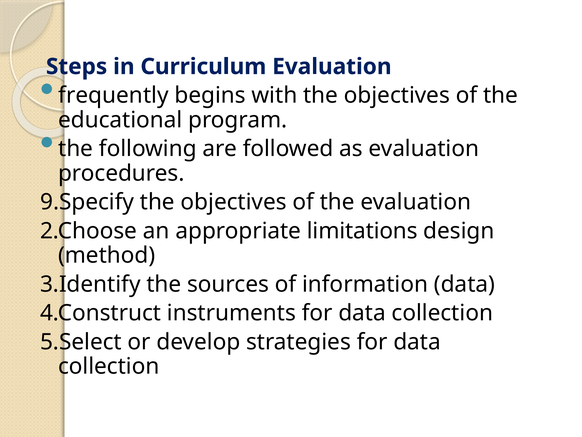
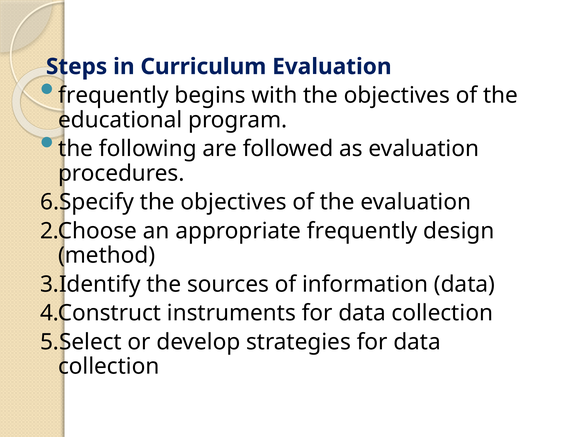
9.Specify: 9.Specify -> 6.Specify (87, 202)
appropriate limitations: limitations -> frequently (362, 231)
